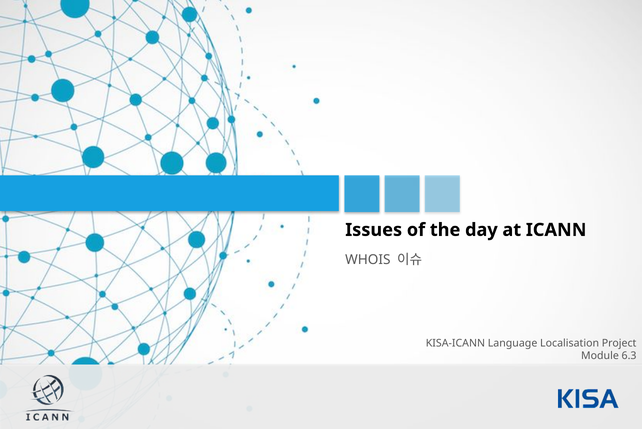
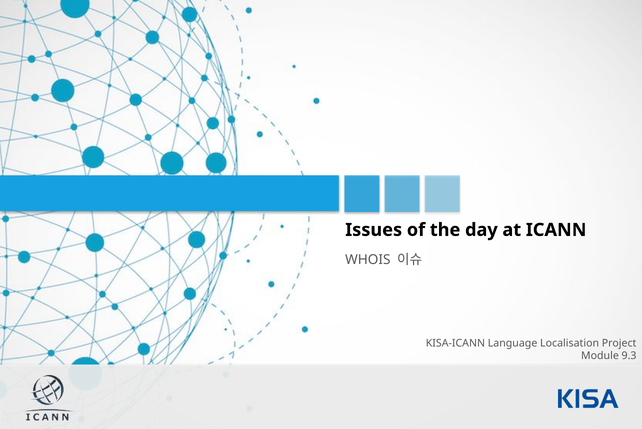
6.3: 6.3 -> 9.3 (629, 355)
